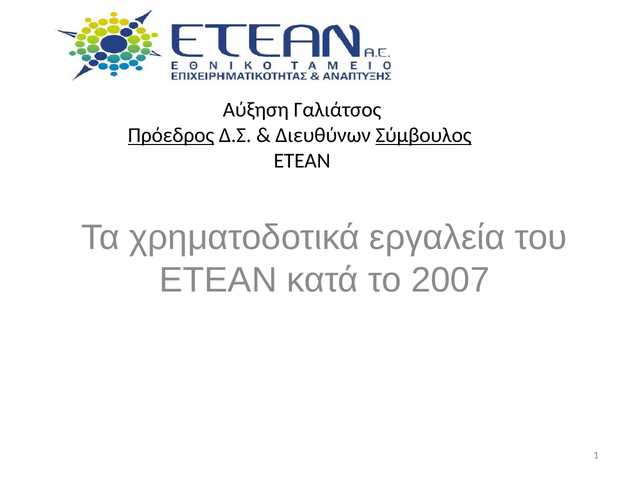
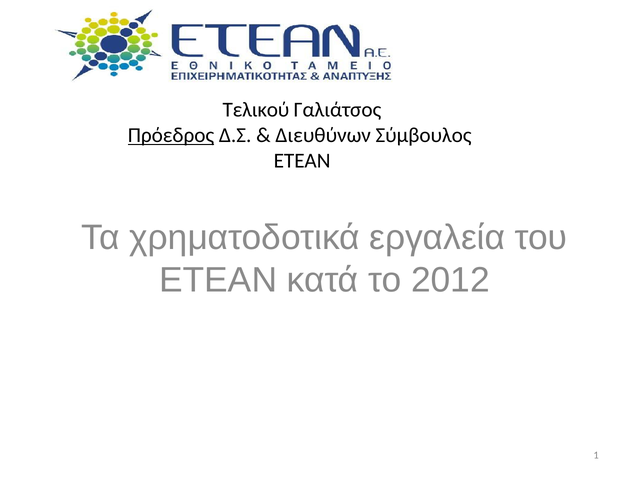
Αύξηση: Αύξηση -> Τελικού (256, 110)
Σύμβουλος underline: present -> none (424, 136)
2007: 2007 -> 2012 (450, 281)
